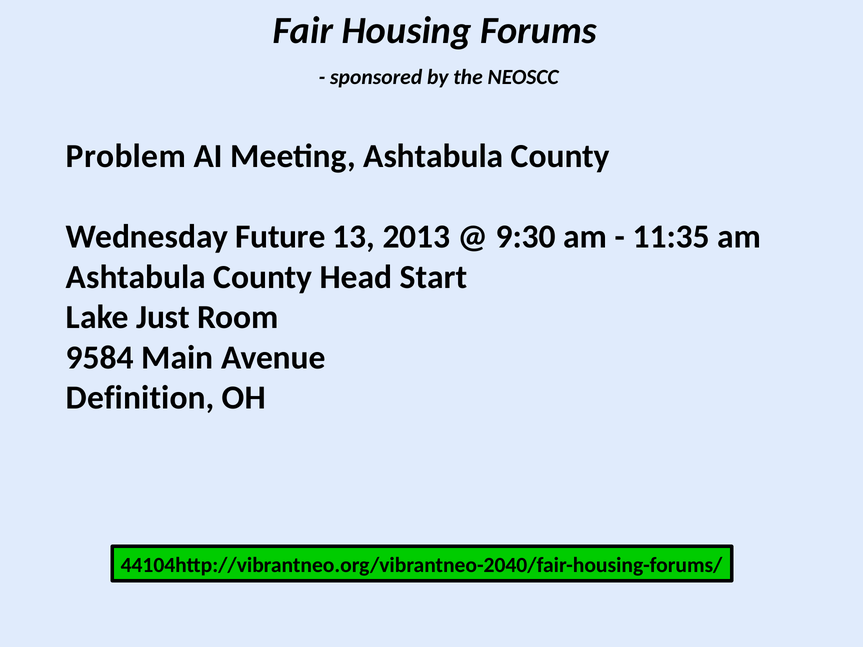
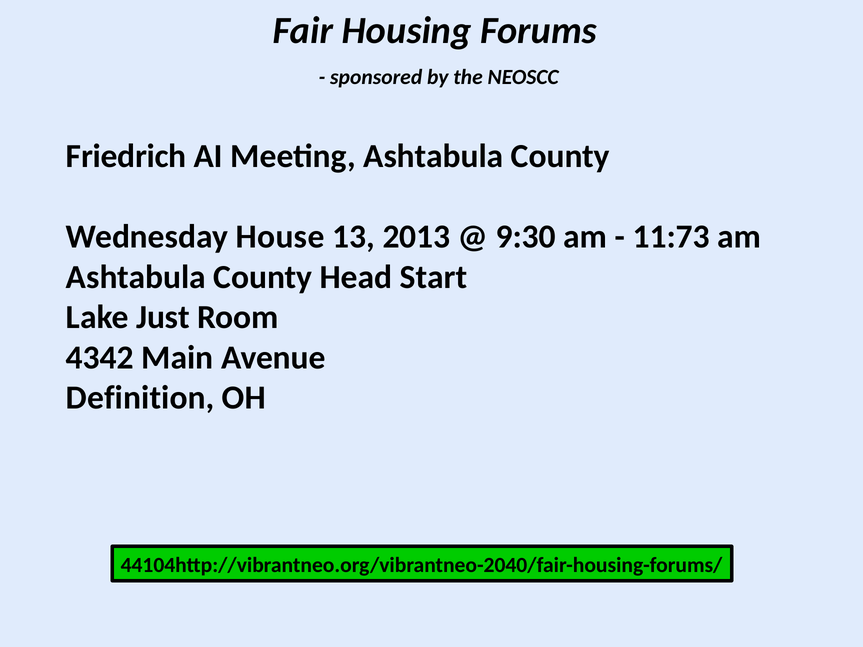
Problem: Problem -> Friedrich (126, 156)
Future: Future -> House (280, 237)
11:35: 11:35 -> 11:73 (671, 237)
9584: 9584 -> 4342 (100, 358)
